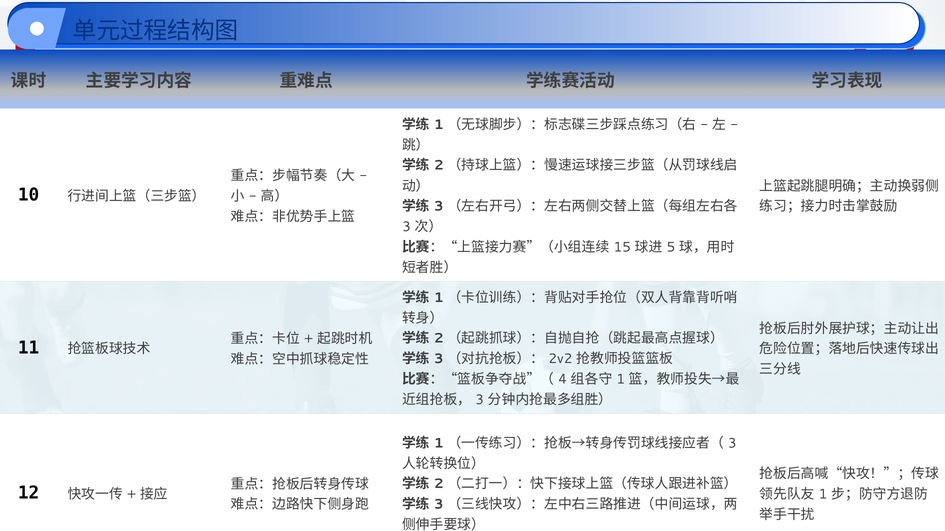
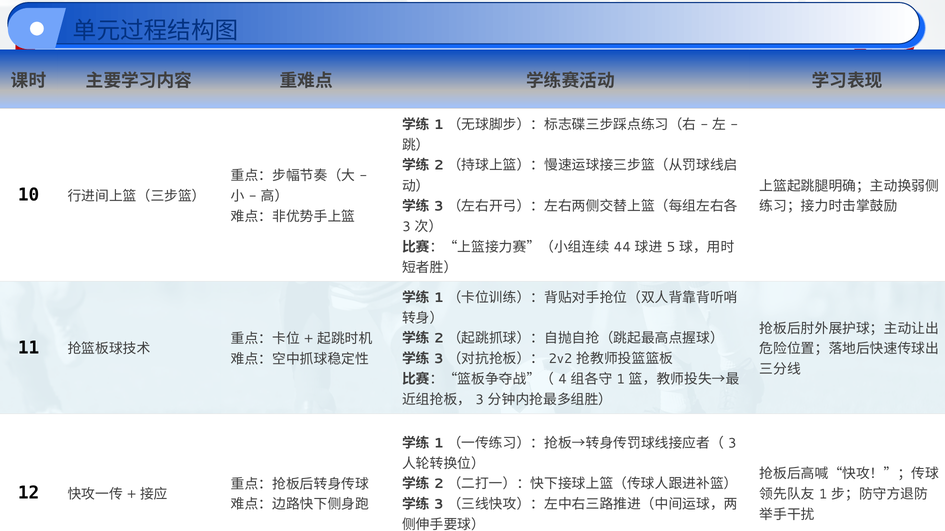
15: 15 -> 44 (622, 247)
